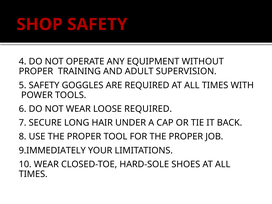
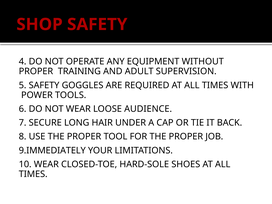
LOOSE REQUIRED: REQUIRED -> AUDIENCE (148, 109)
